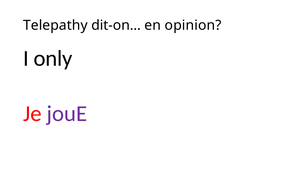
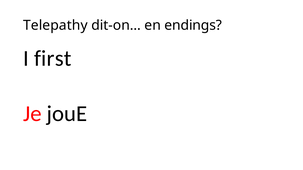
opinion: opinion -> endings (193, 25)
only: only -> first (53, 59)
jouE colour: purple -> black (67, 114)
